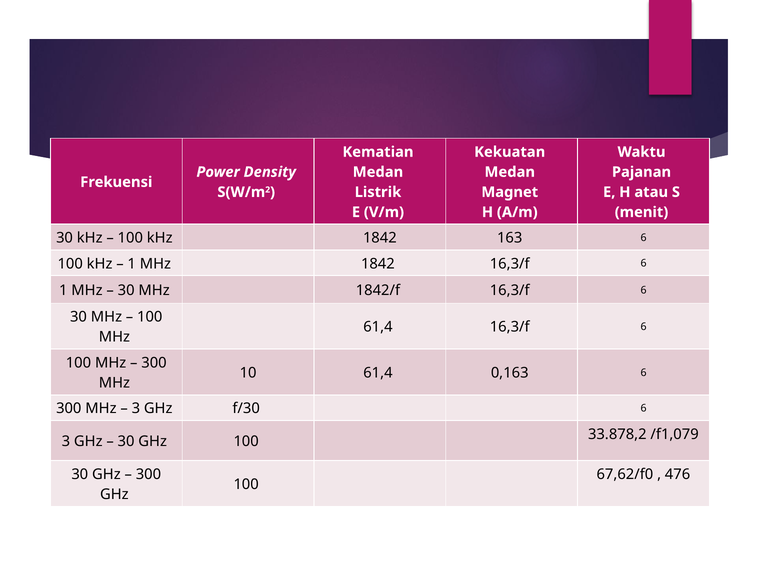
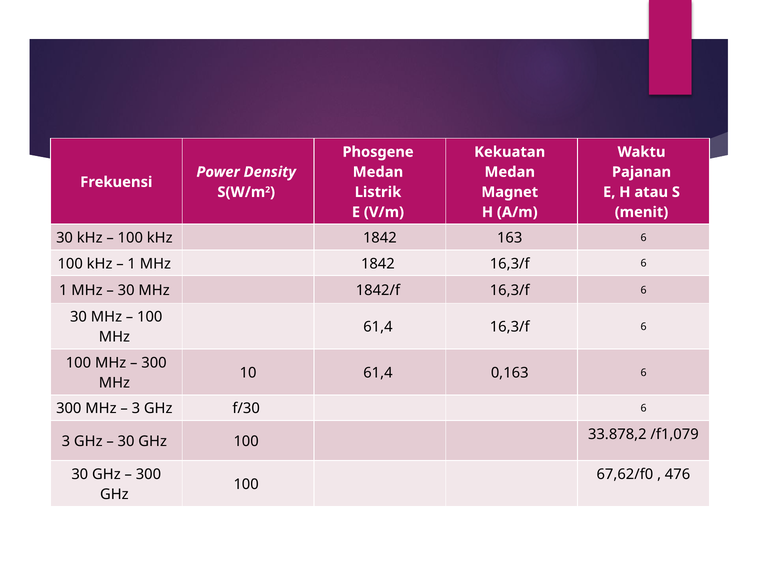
Kematian: Kematian -> Phosgene (378, 152)
